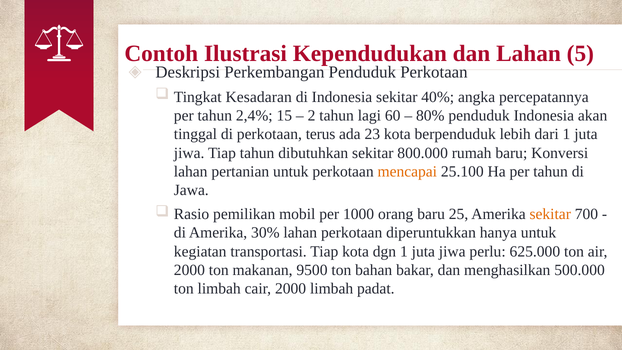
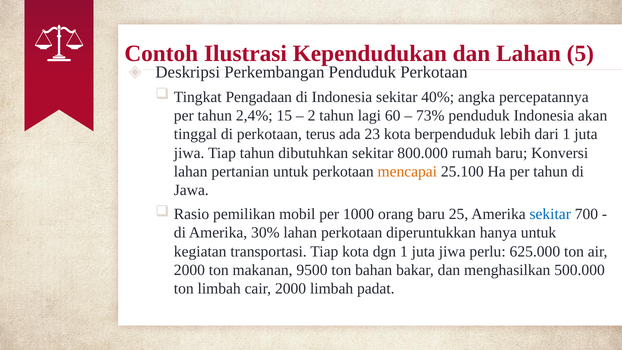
Kesadaran: Kesadaran -> Pengadaan (259, 97)
80%: 80% -> 73% (430, 115)
sekitar colour: orange -> blue (550, 214)
